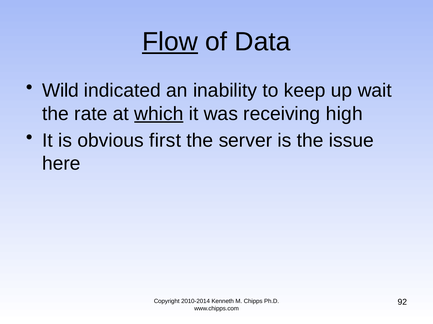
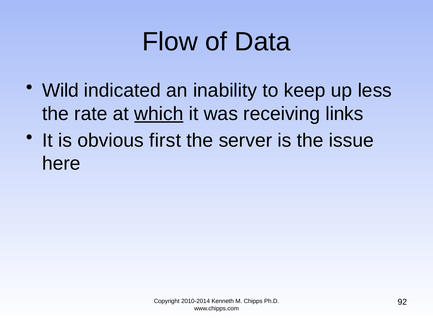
Flow underline: present -> none (170, 42)
wait: wait -> less (375, 91)
high: high -> links (344, 114)
